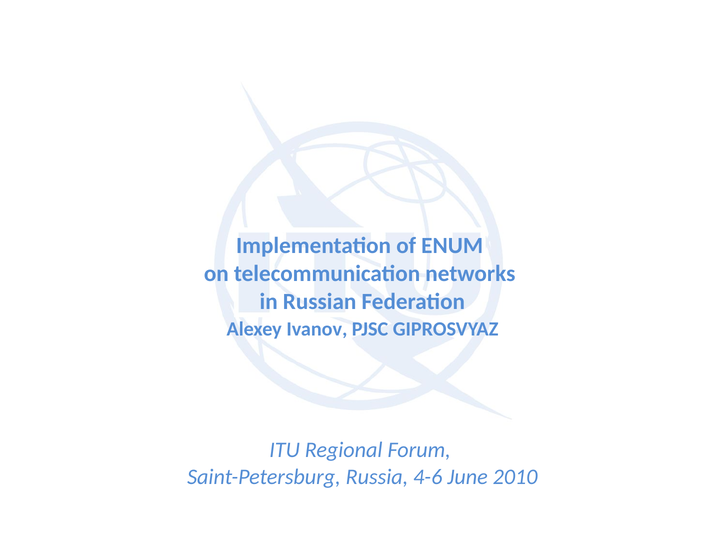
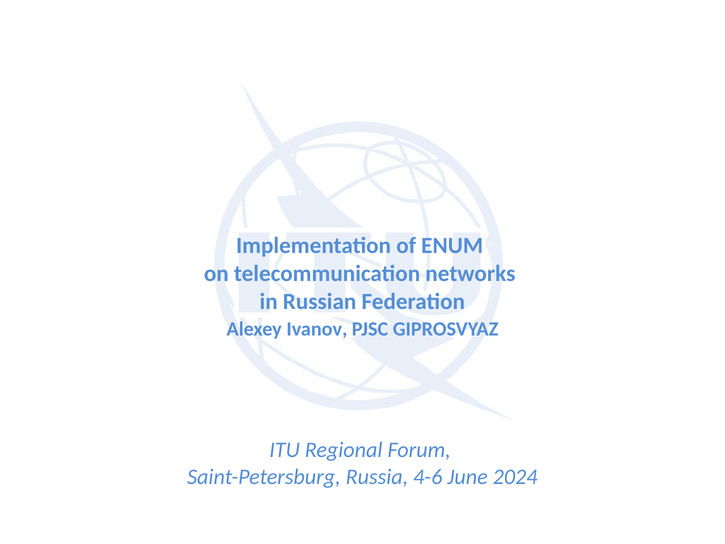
2010: 2010 -> 2024 (515, 476)
